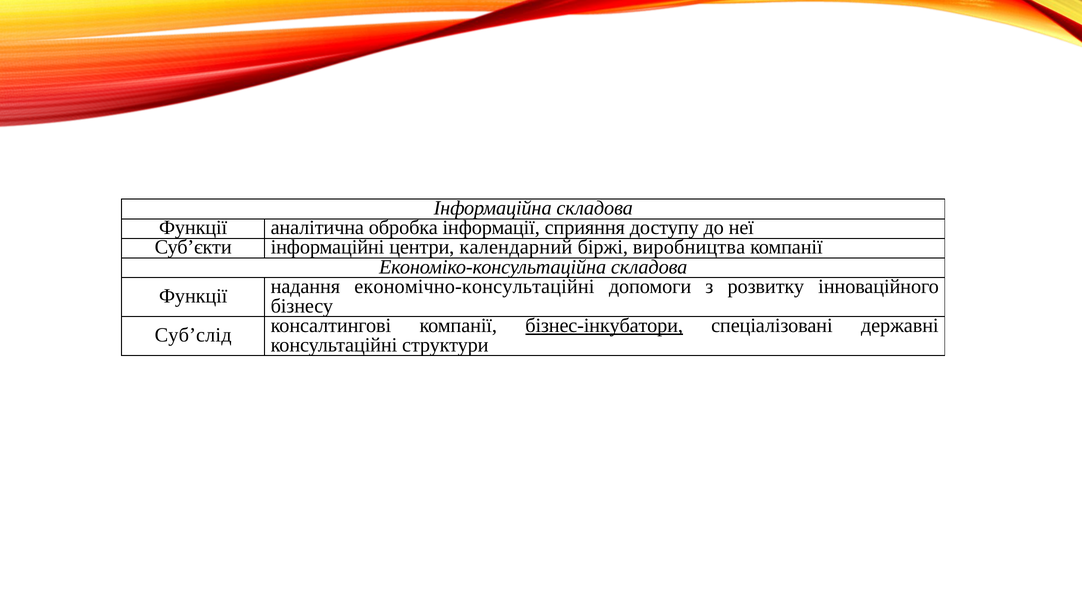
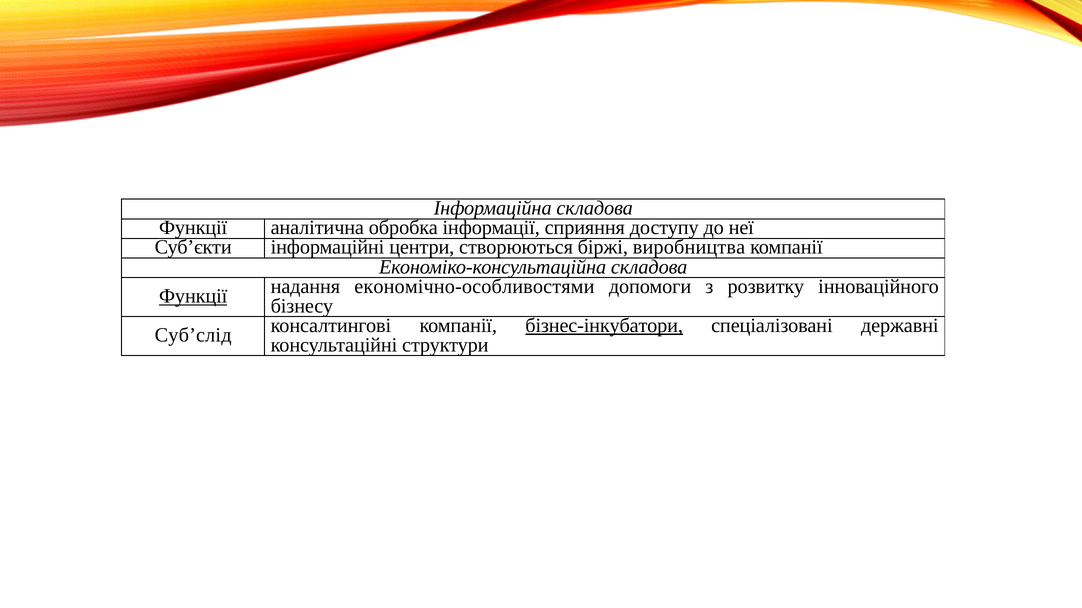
календарний: календарний -> створюються (516, 248)
Функції underline: none -> present (193, 296)
економічно-консультаційні: економічно-консультаційні -> економічно-особливостями (474, 287)
